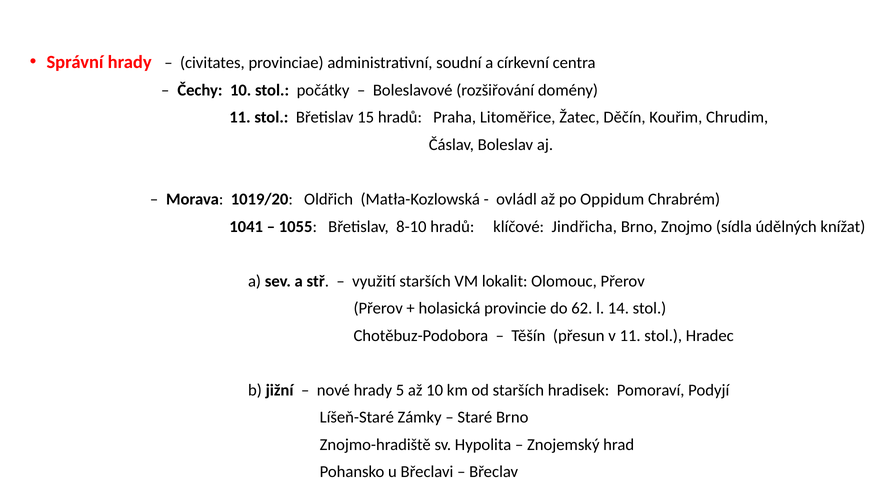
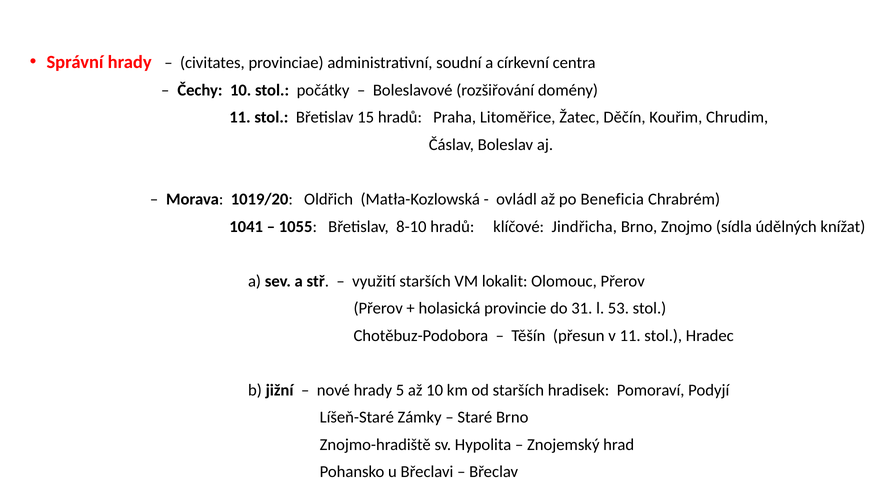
Oppidum: Oppidum -> Beneficia (612, 199)
62: 62 -> 31 (582, 308)
14: 14 -> 53 (618, 308)
